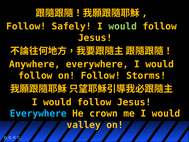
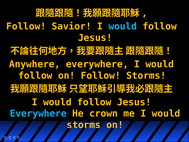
Safely: Safely -> Savior (72, 26)
would colour: light green -> light blue (123, 26)
valley: valley -> storms (84, 125)
